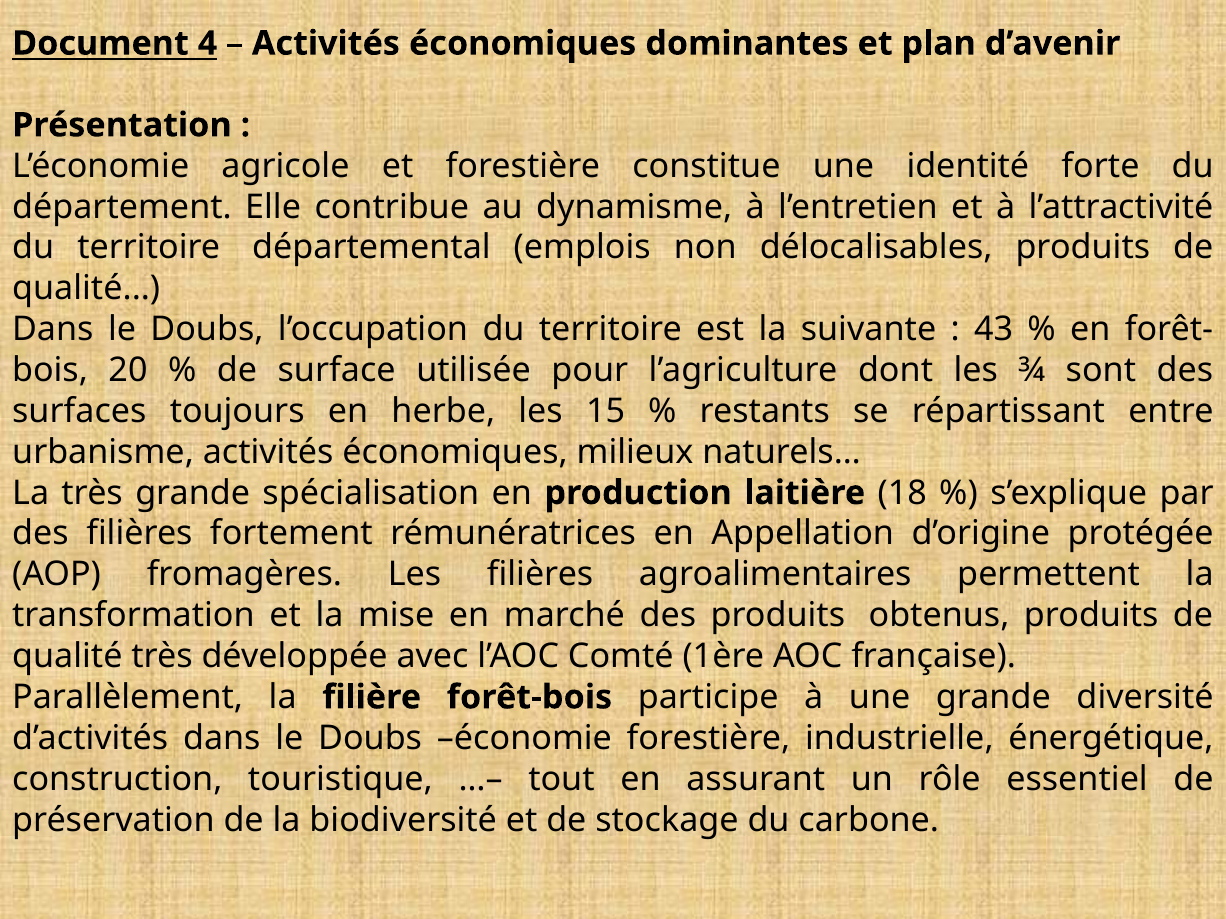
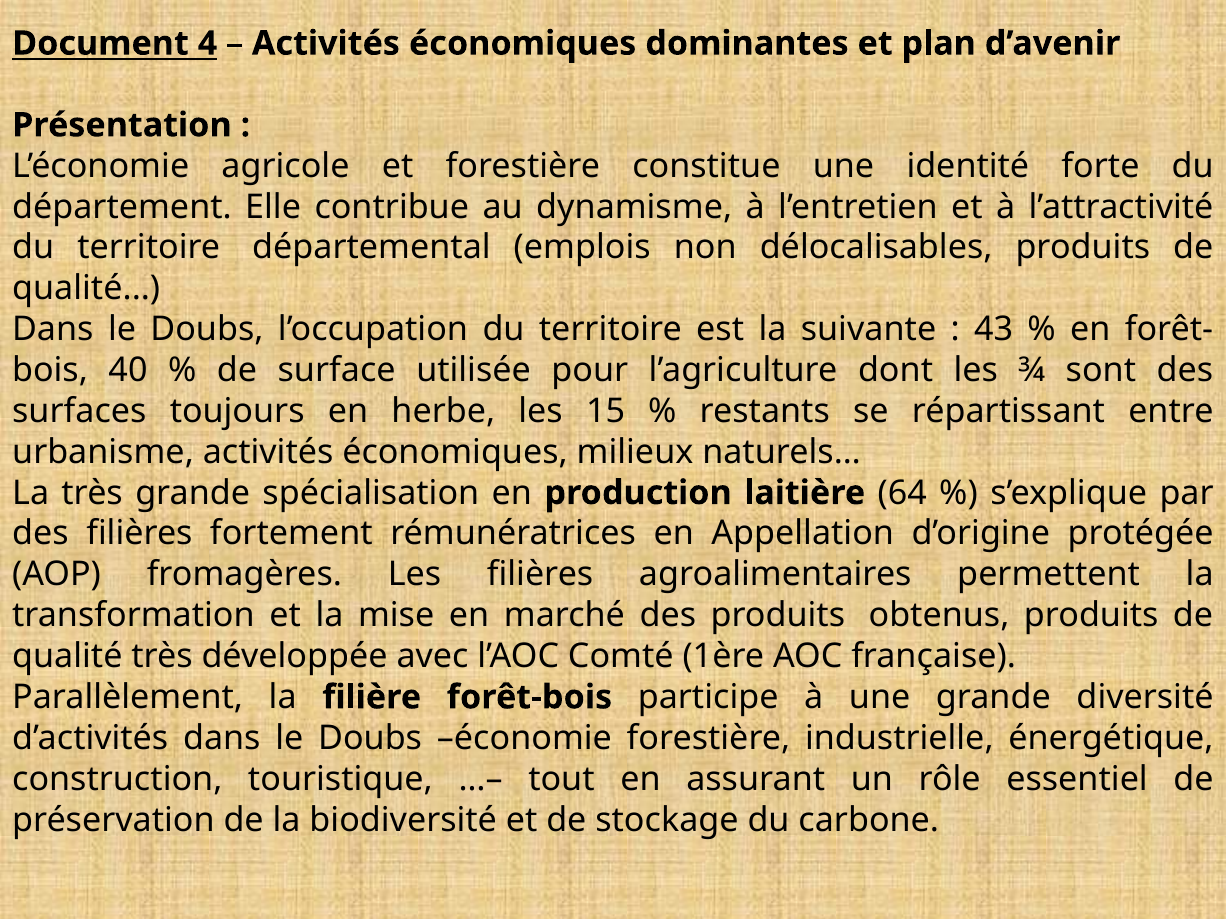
20: 20 -> 40 (128, 371)
18: 18 -> 64 (902, 493)
